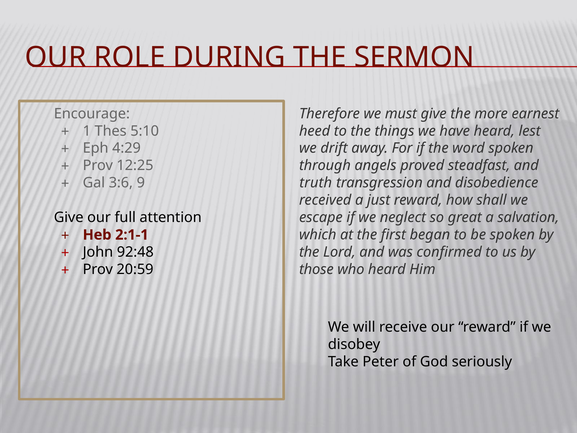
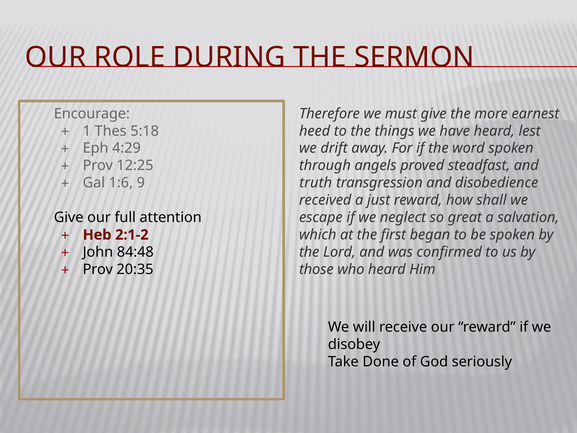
5:10: 5:10 -> 5:18 (145, 131)
3:6: 3:6 -> 1:6 (121, 183)
2:1-1: 2:1-1 -> 2:1-2 (132, 235)
92:48: 92:48 -> 84:48 (135, 252)
20:59: 20:59 -> 20:35 (135, 269)
Peter: Peter -> Done (381, 362)
